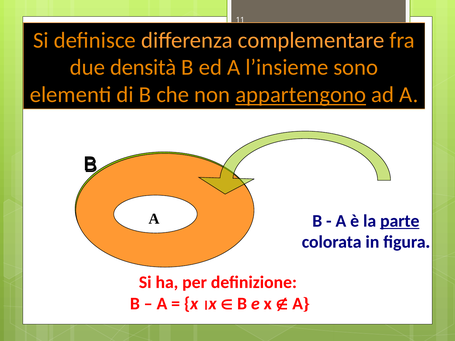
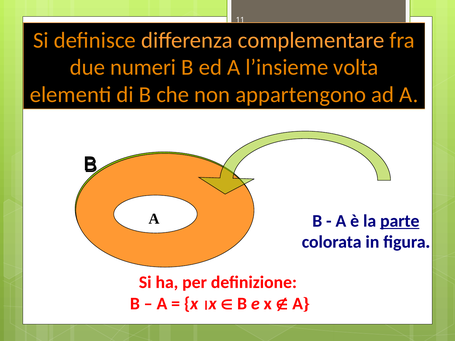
densità: densità -> numeri (143, 68)
sono: sono -> volta (356, 68)
appartengono underline: present -> none (301, 95)
